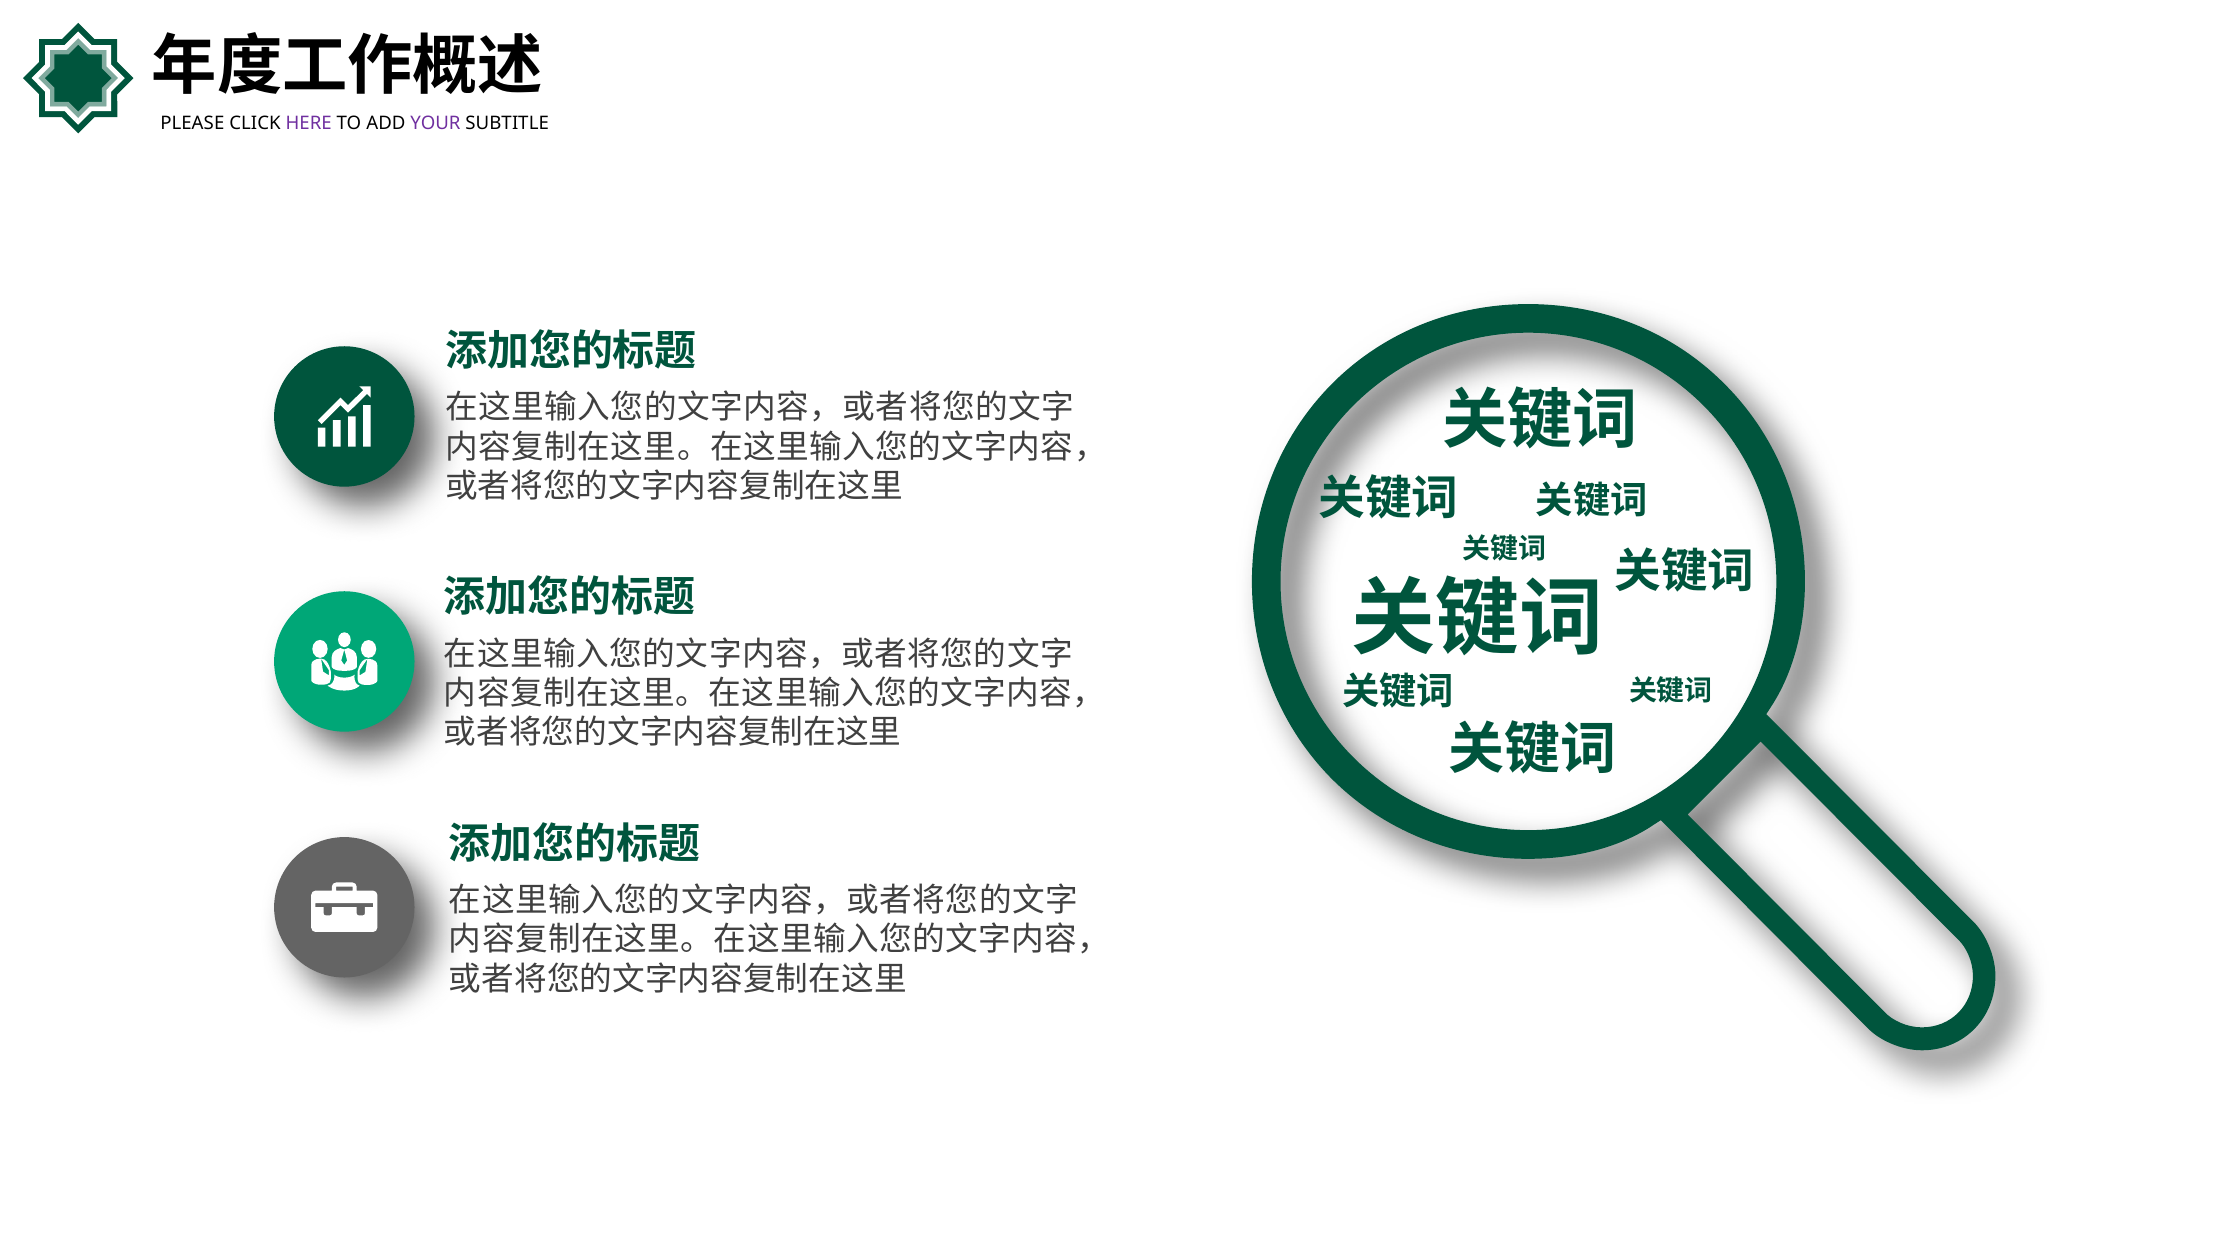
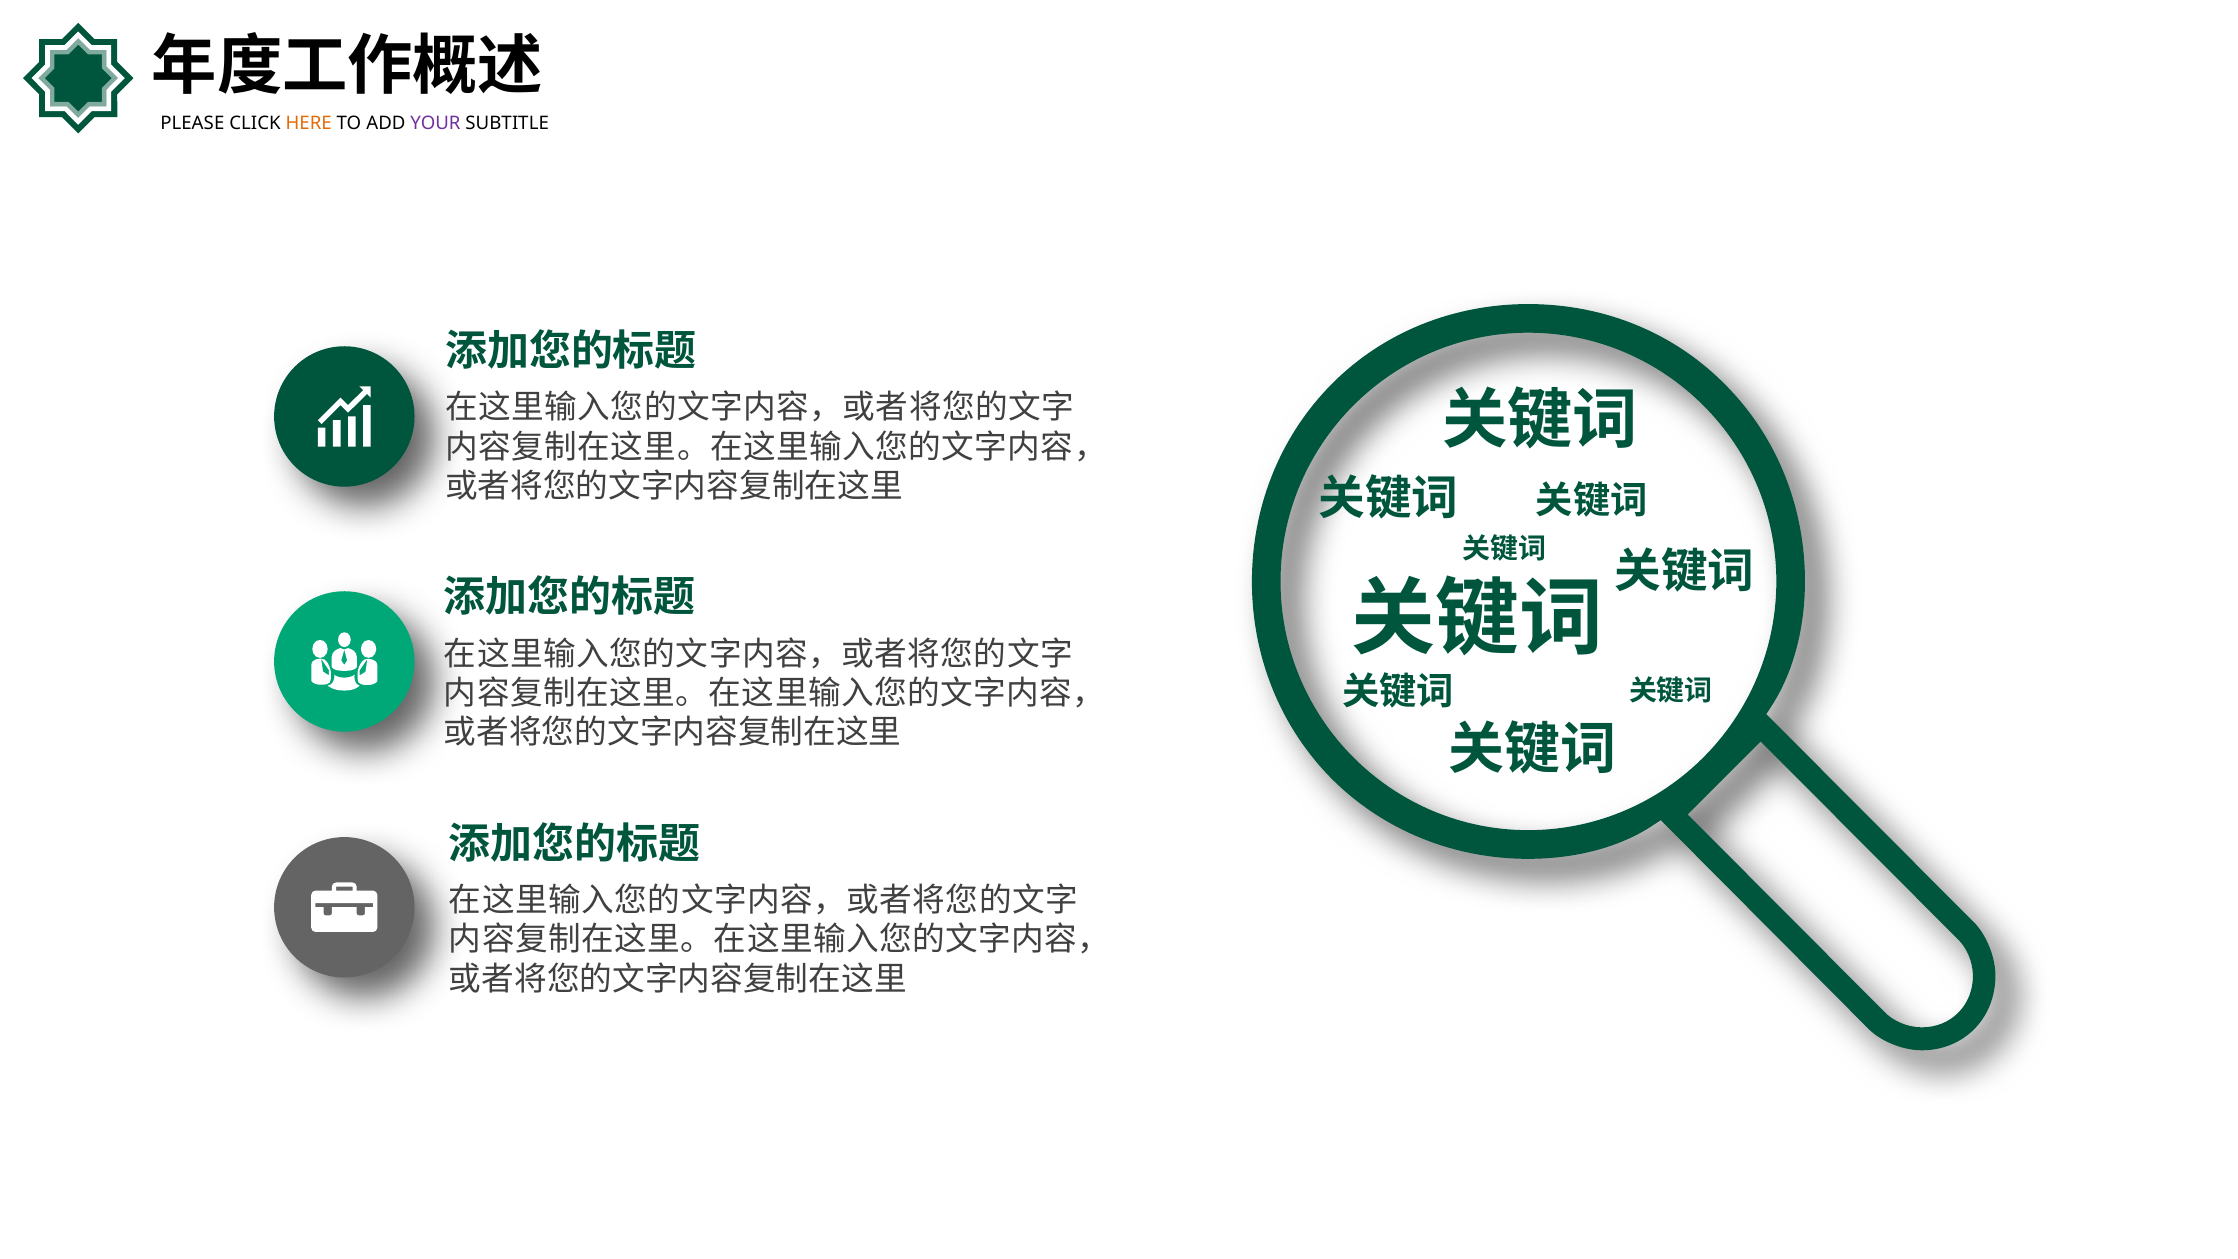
HERE colour: purple -> orange (309, 123)
